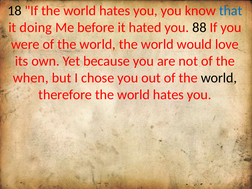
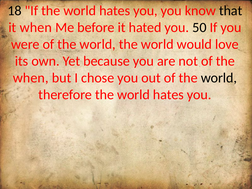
that colour: blue -> black (231, 11)
it doing: doing -> when (36, 27)
88: 88 -> 50 (199, 27)
